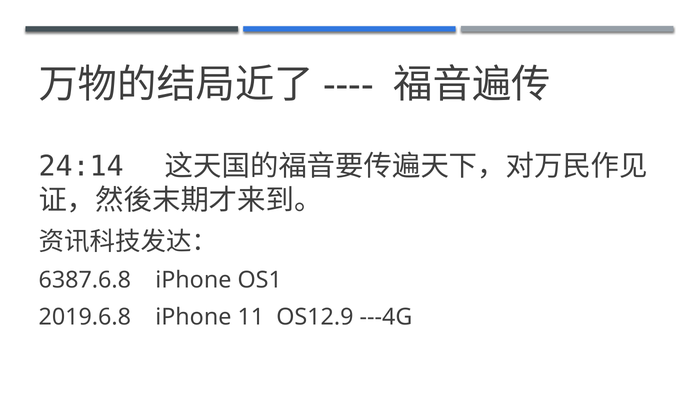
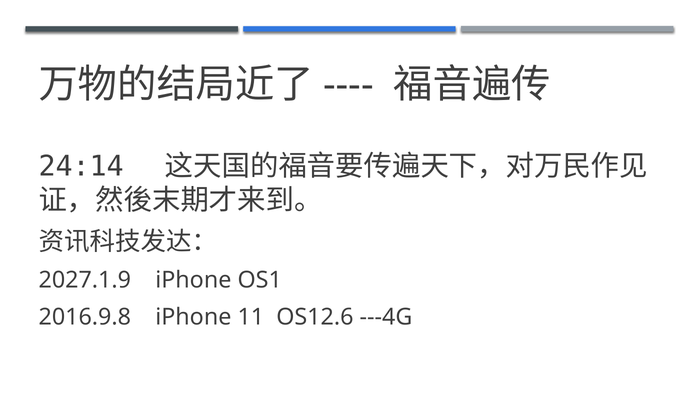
6387.6.8: 6387.6.8 -> 2027.1.9 (85, 280)
2019.6.8: 2019.6.8 -> 2016.9.8 (85, 317)
OS12.9: OS12.9 -> OS12.6 (315, 317)
